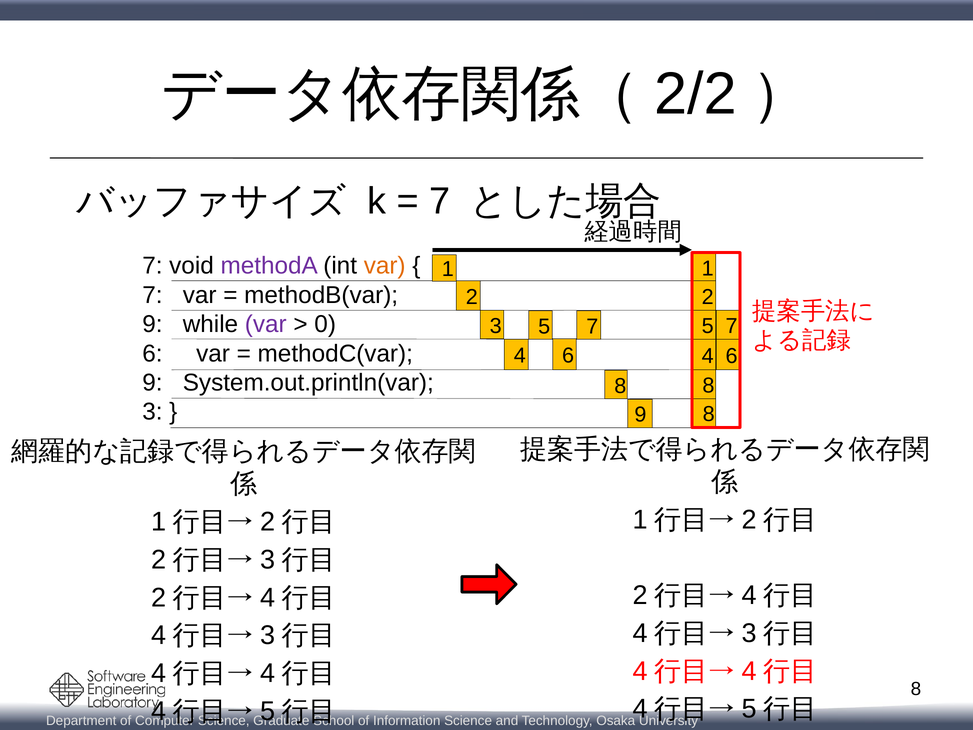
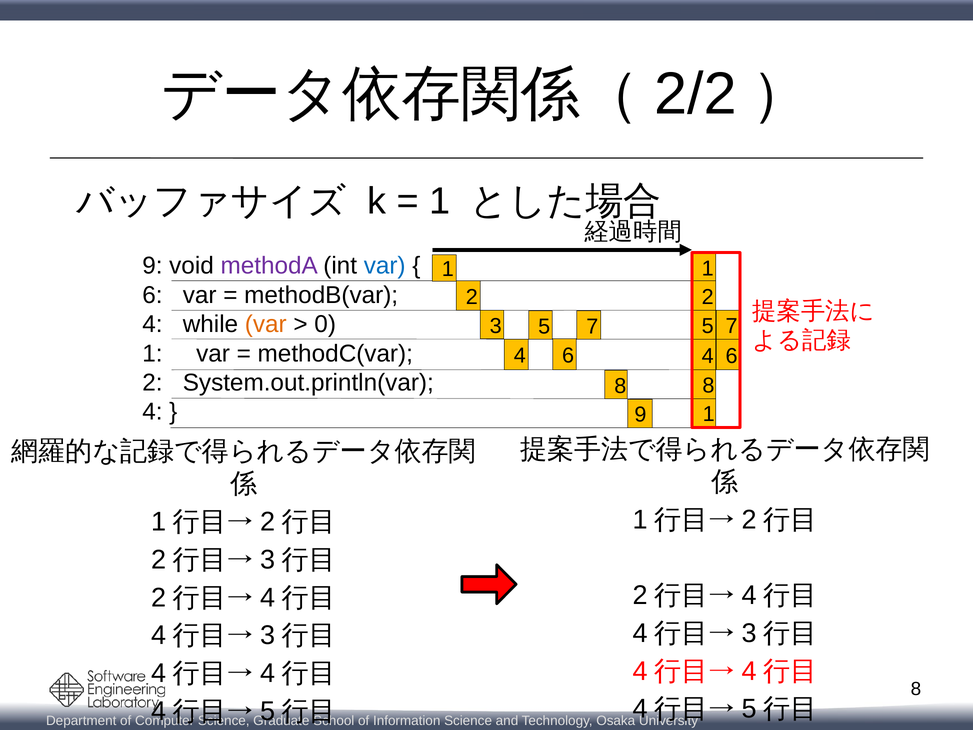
7: 7 -> 1 (440, 201)
7: 7 -> 9 (152, 266)
var colour: orange -> blue (385, 266)
7: 7 -> 6 (152, 295)
9: 9 -> 4 (152, 324)
var colour: purple -> orange (266, 324)
6: 6 -> 1 (152, 353)
9: 9 -> 2 (152, 383)
3: 3 -> 4 (152, 412)
9 8: 8 -> 1 (709, 414)
